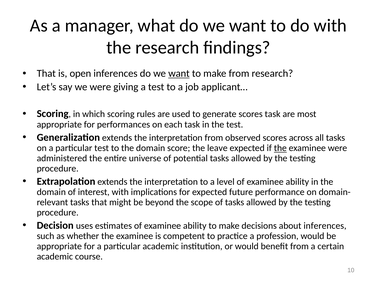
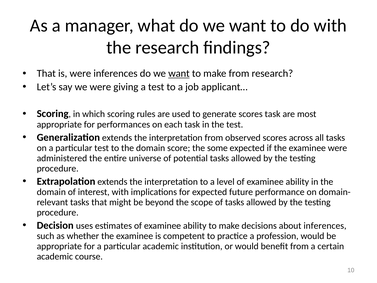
is open: open -> were (80, 73)
leave: leave -> some (217, 148)
the underline: present -> none (280, 148)
